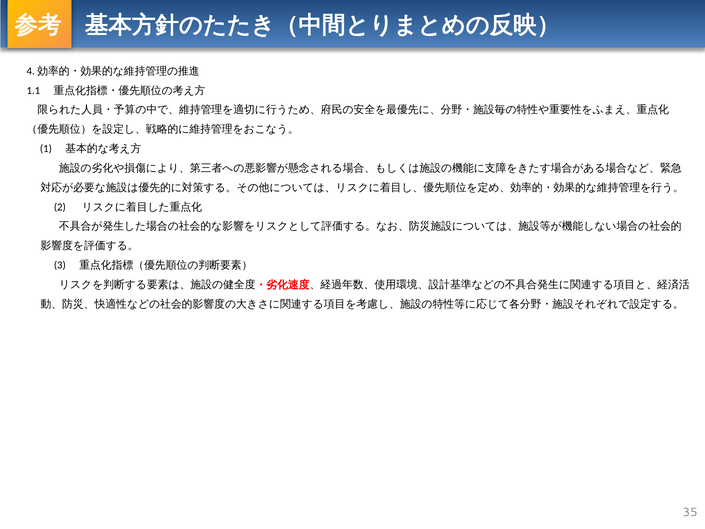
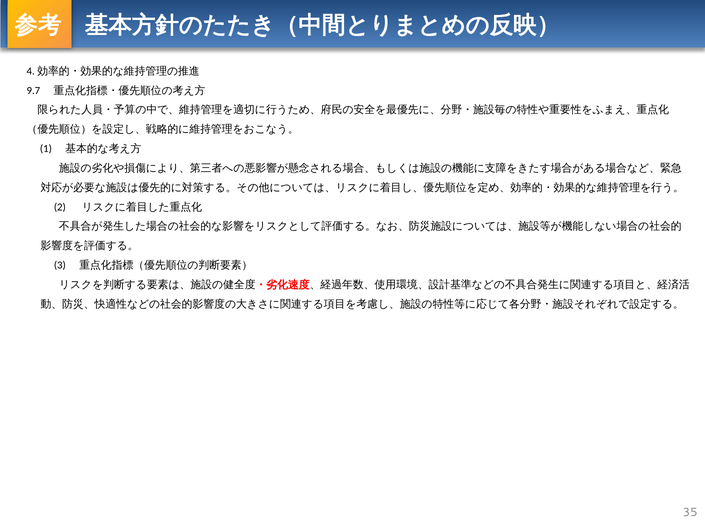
1.1: 1.1 -> 9.7 (33, 90)
